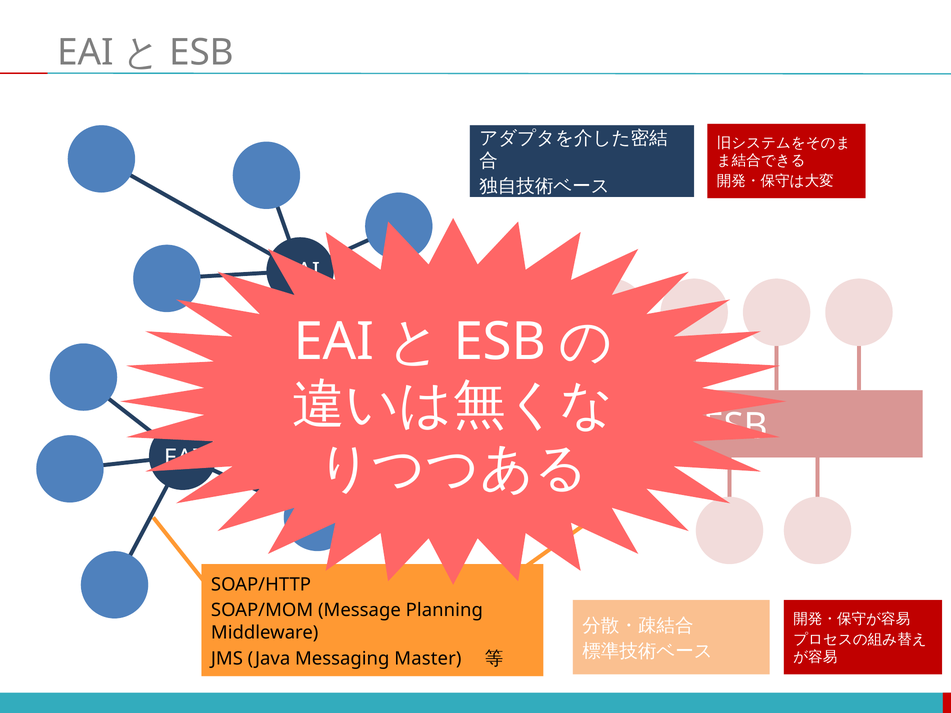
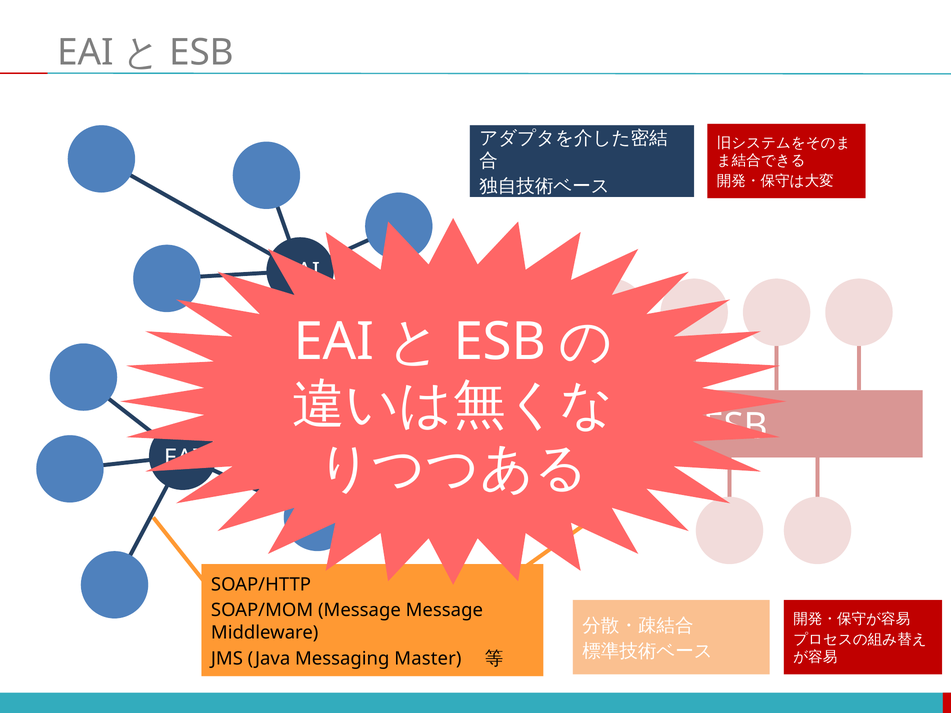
Message Planning: Planning -> Message (444, 611)
